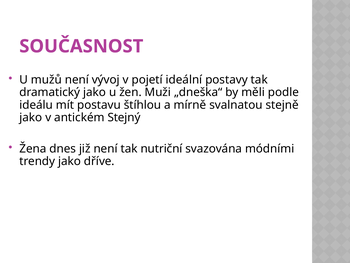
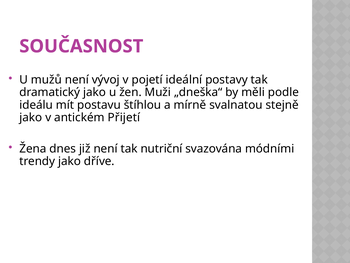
Stejný: Stejný -> Přijetí (124, 117)
